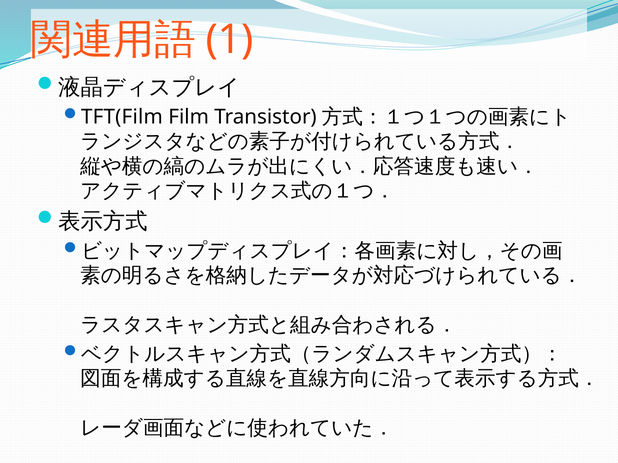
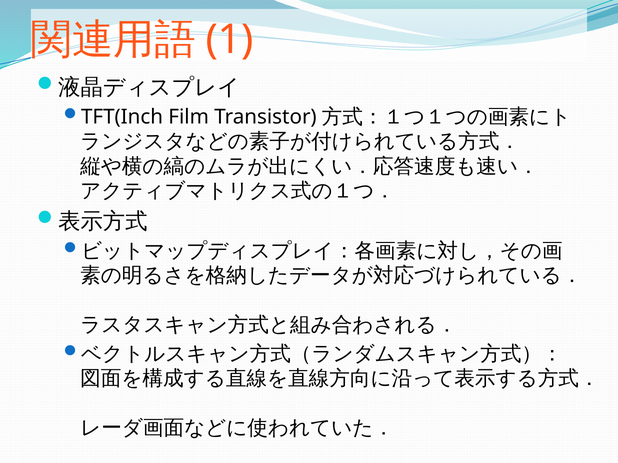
TFT(Film: TFT(Film -> TFT(Inch (122, 117)
